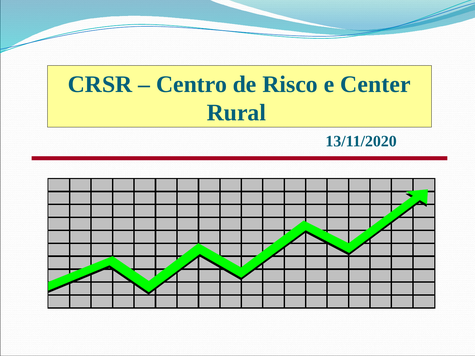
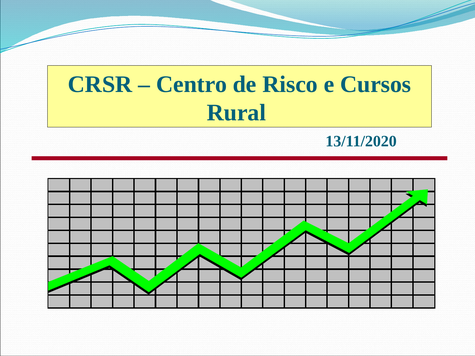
Center: Center -> Cursos (376, 84)
